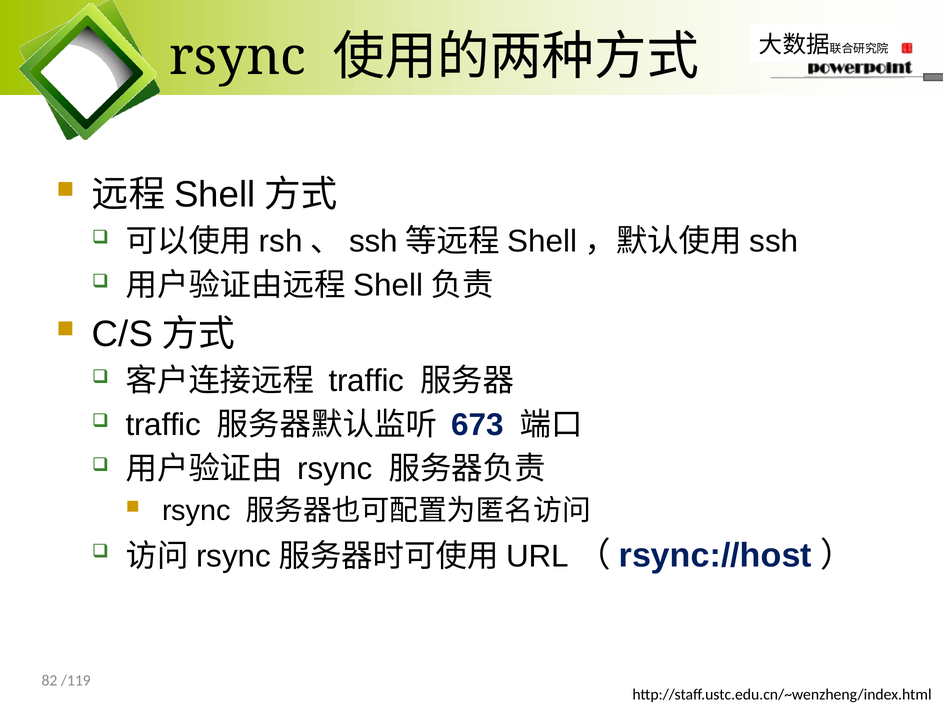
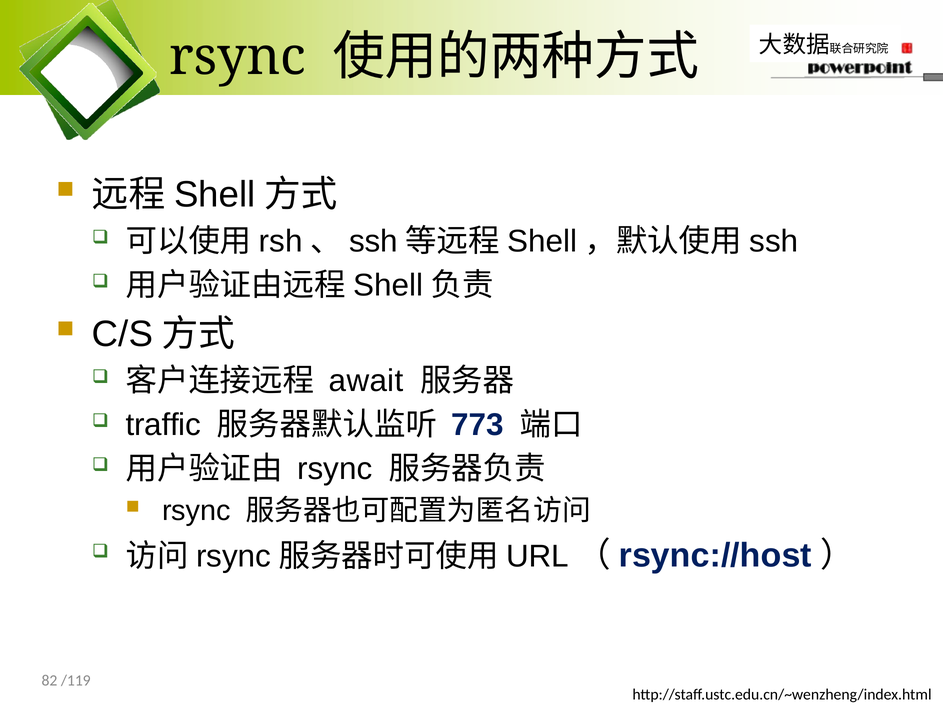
traffic: traffic -> await (366, 380)
673: 673 -> 773 (478, 424)
